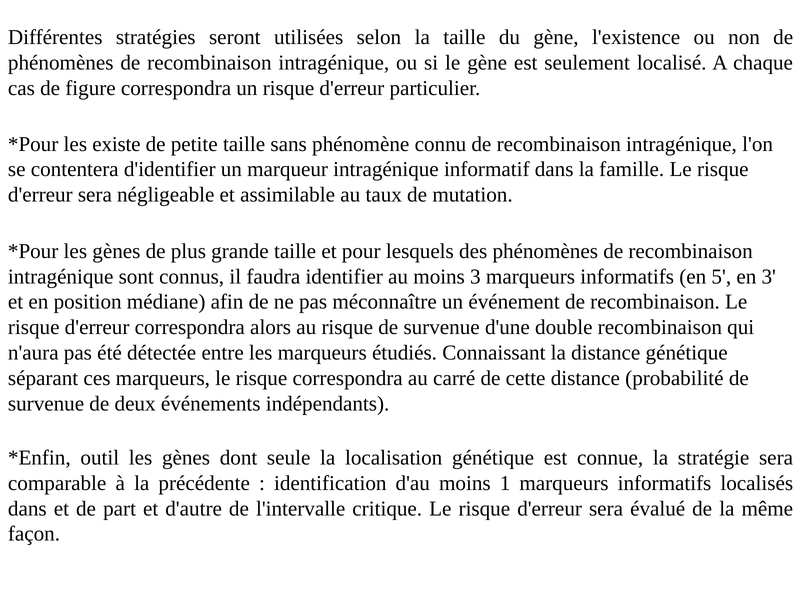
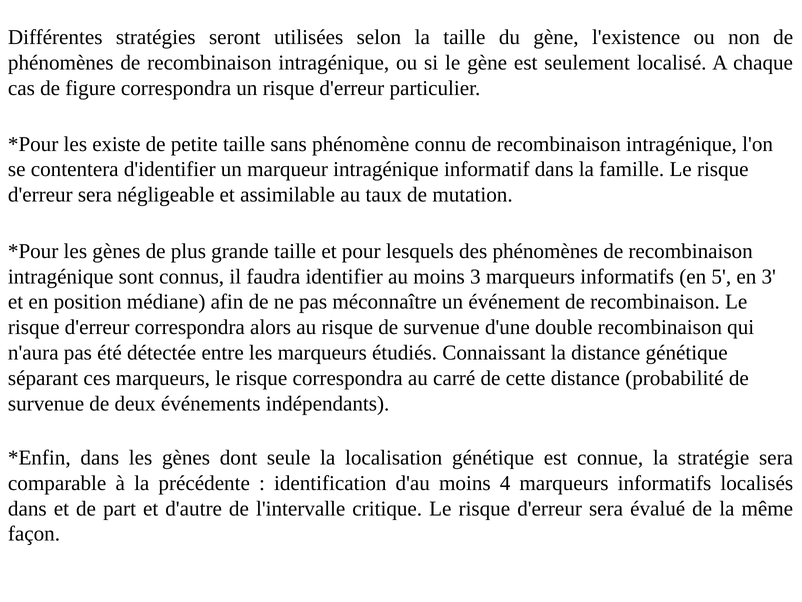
outil: outil -> dans (100, 457)
1: 1 -> 4 (505, 483)
